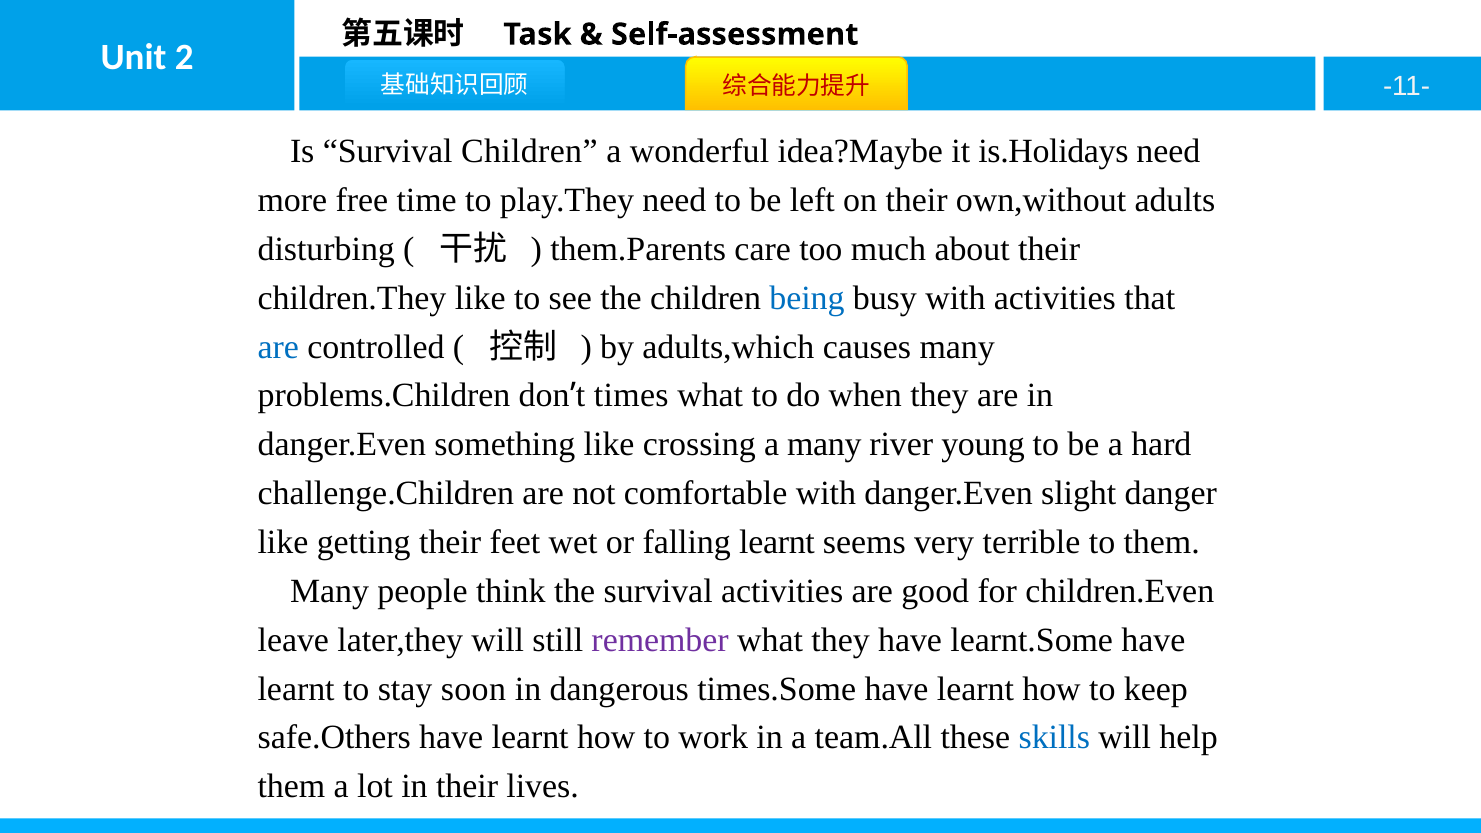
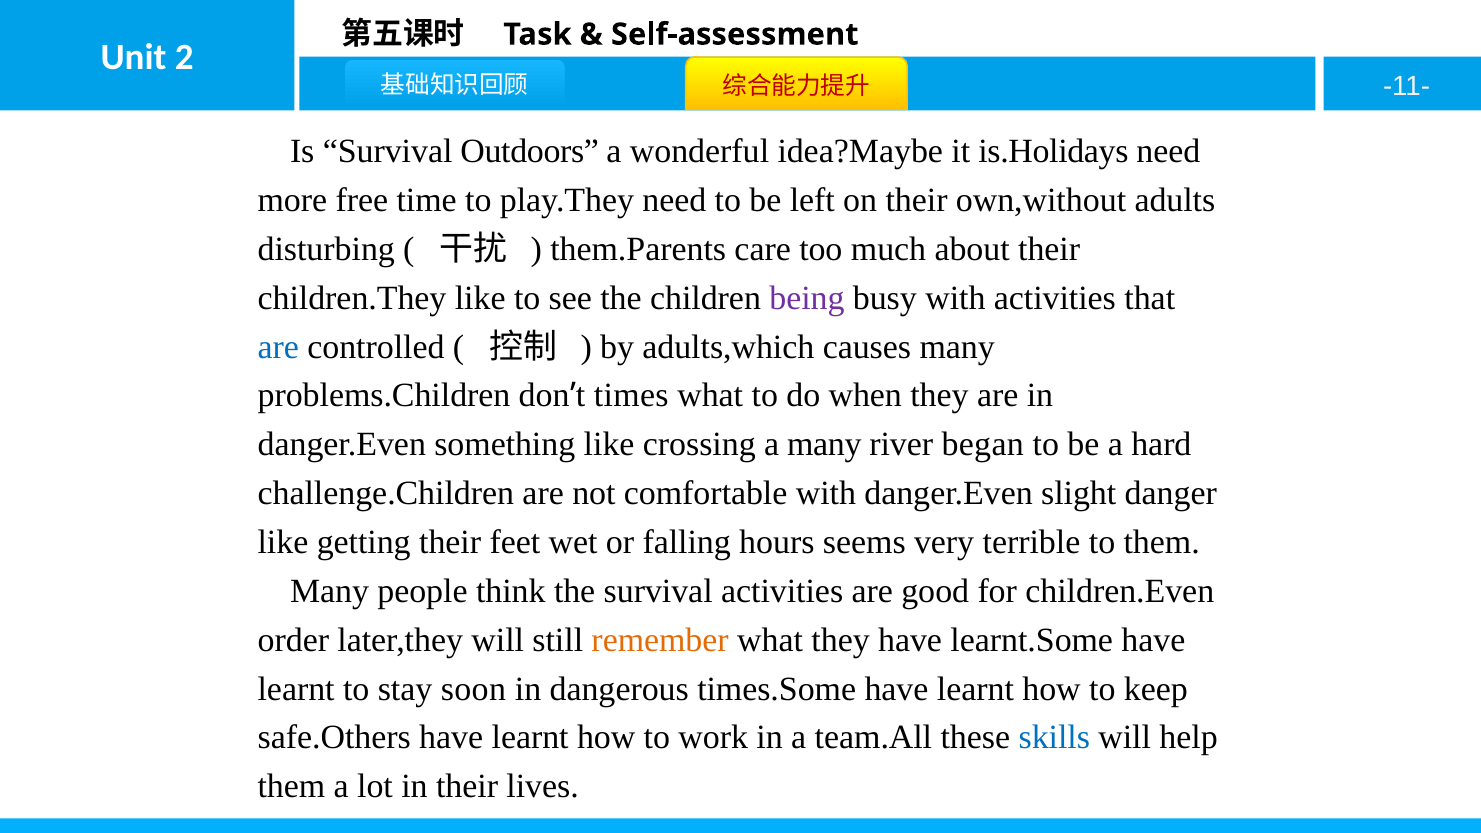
Survival Children: Children -> Outdoors (530, 152)
being colour: blue -> purple (807, 298)
young: young -> began (983, 445)
falling learnt: learnt -> hours (777, 542)
leave: leave -> order (293, 640)
remember colour: purple -> orange (660, 640)
